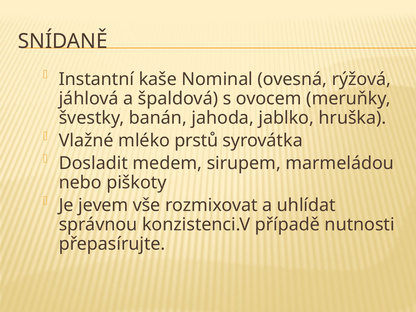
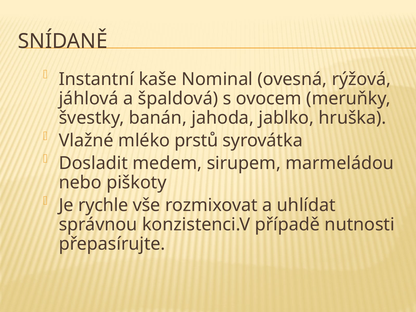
jevem: jevem -> rychle (103, 205)
